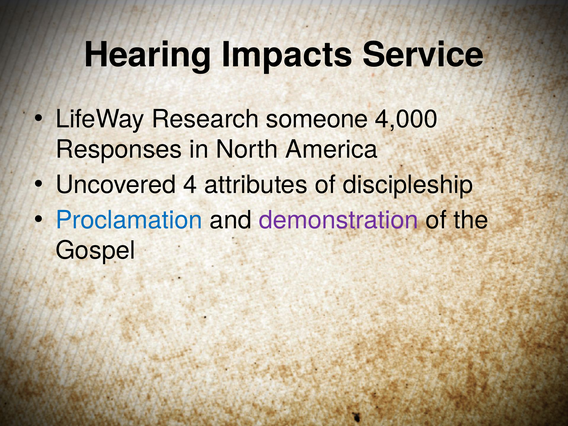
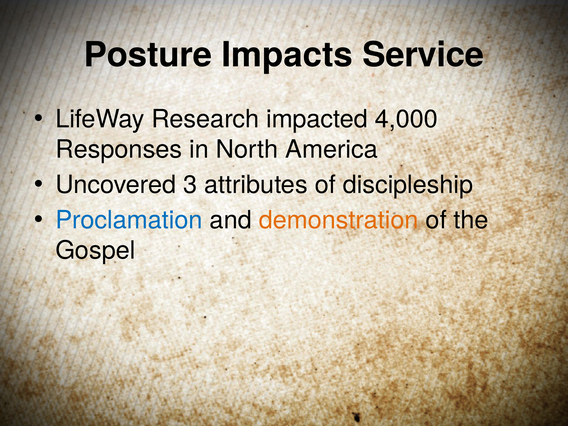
Hearing: Hearing -> Posture (148, 55)
someone: someone -> impacted (317, 119)
4: 4 -> 3 (190, 185)
demonstration colour: purple -> orange (339, 220)
